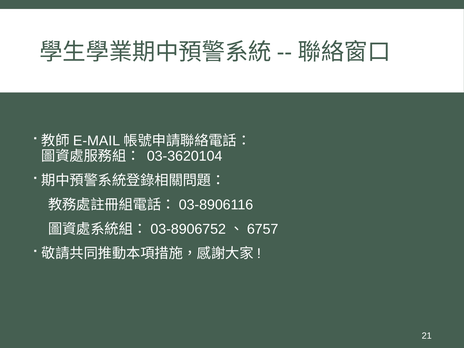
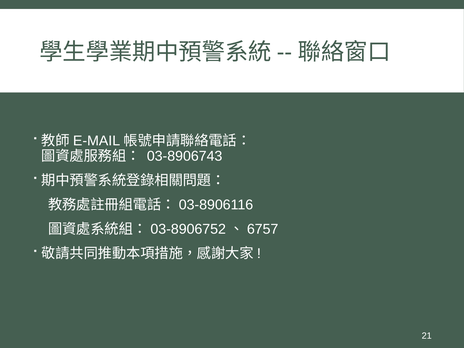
03-3620104: 03-3620104 -> 03-8906743 (185, 156)
